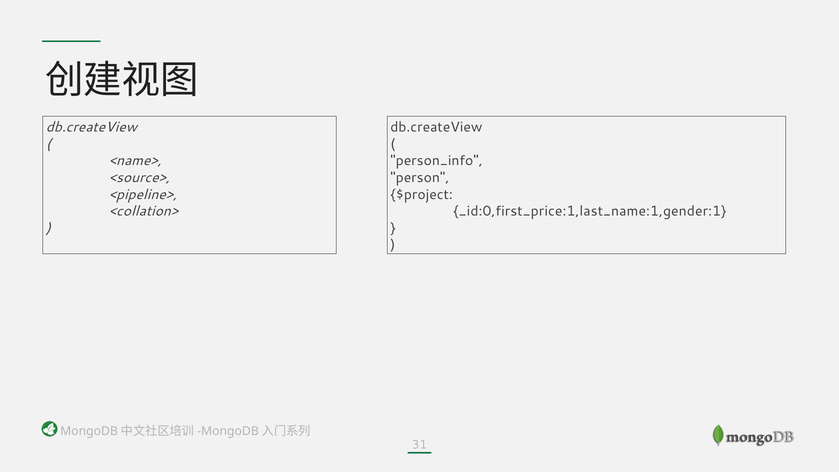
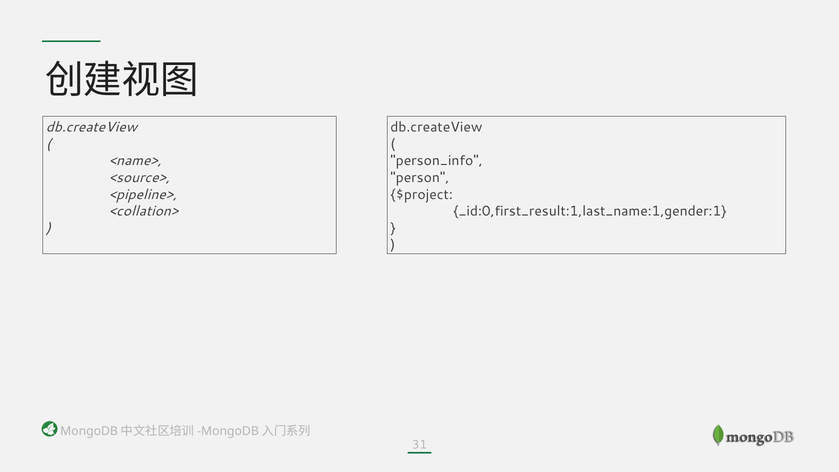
_id:0,first_price:1,last_name:1,gender:1: _id:0,first_price:1,last_name:1,gender:1 -> _id:0,first_result:1,last_name:1,gender:1 (590, 211)
